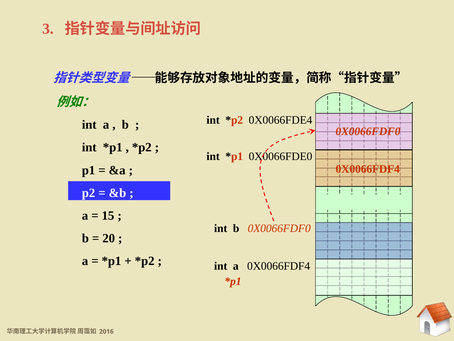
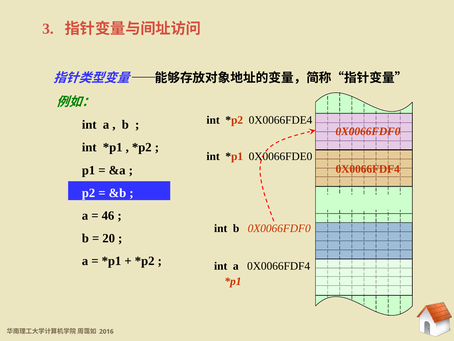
15: 15 -> 46 (108, 215)
